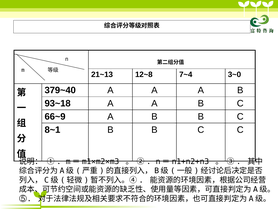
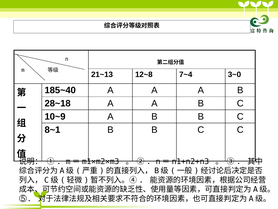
379~40: 379~40 -> 185~40 (60, 90)
93~18: 93~18 -> 28~18 (58, 103)
66~9: 66~9 -> 10~9 (55, 116)
